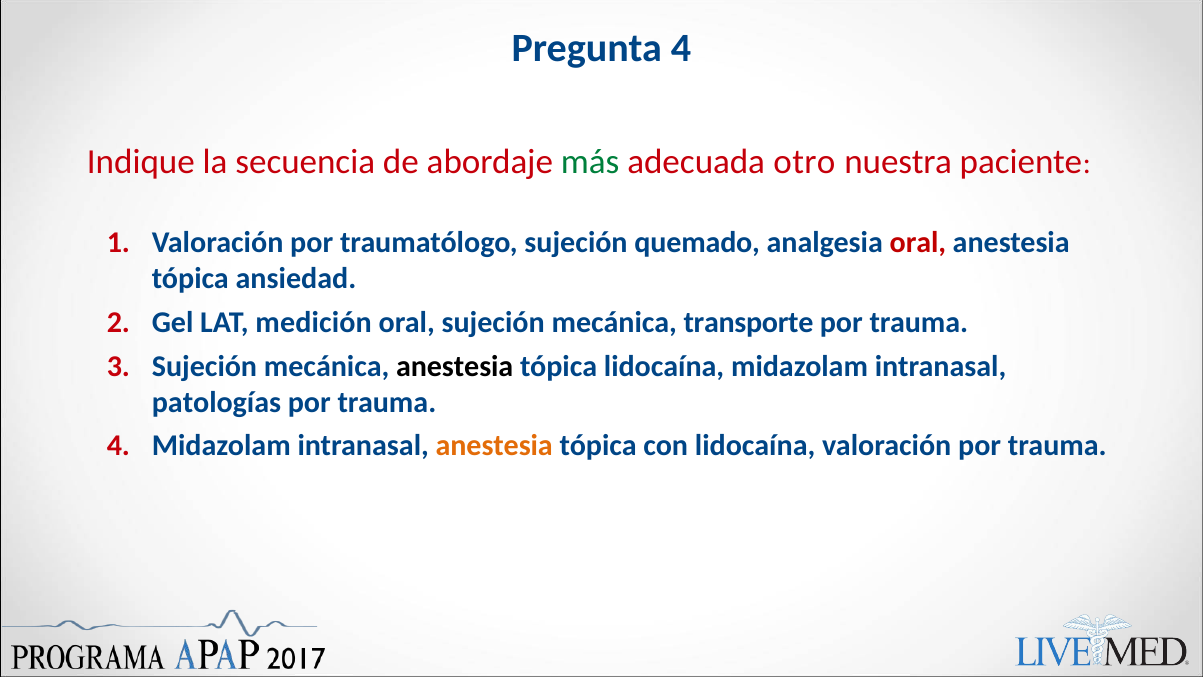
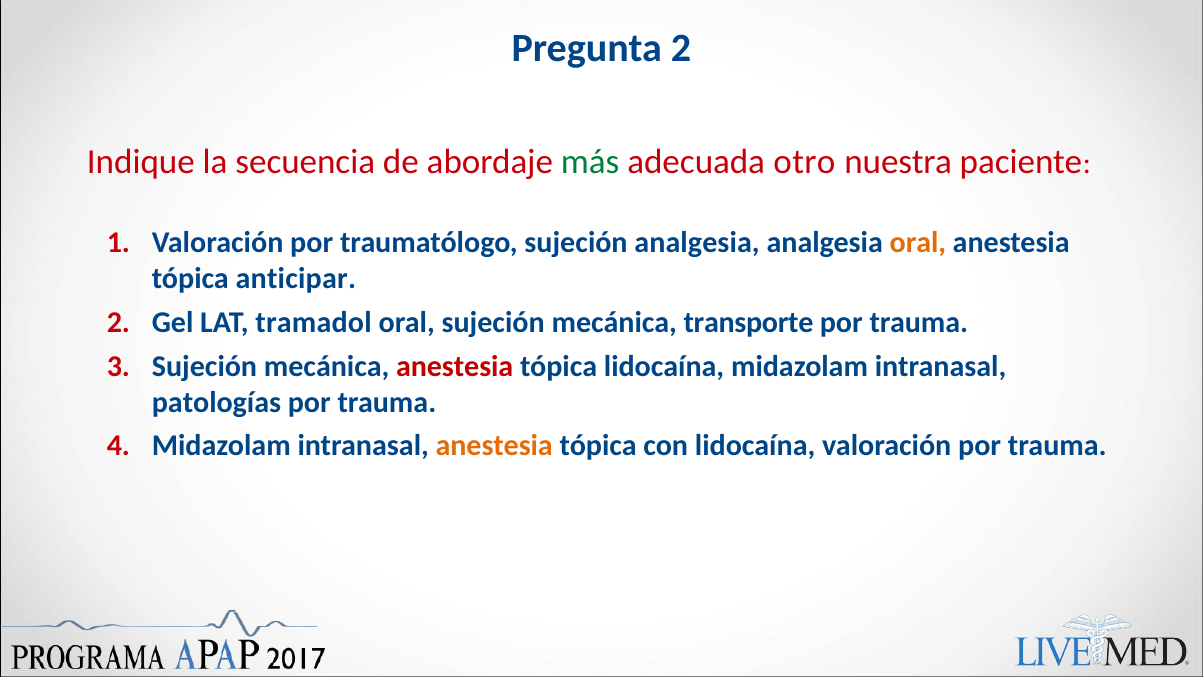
Pregunta 4: 4 -> 2 (681, 48)
sujeción quemado: quemado -> analgesia (697, 243)
oral colour: red -> orange (918, 243)
ansiedad: ansiedad -> anticipar (296, 279)
medición: medición -> tramadol (314, 322)
anestesia colour: black -> red (455, 366)
